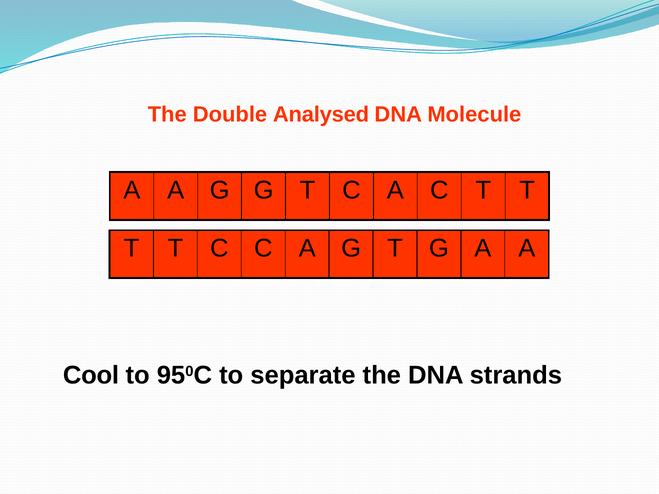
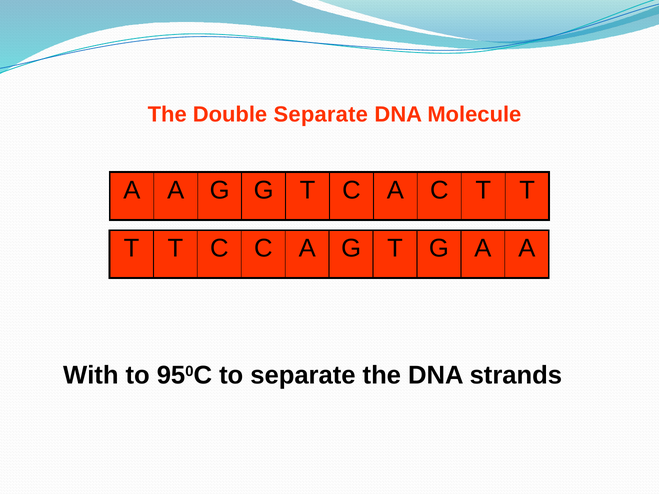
Double Analysed: Analysed -> Separate (321, 115)
Cool: Cool -> With (91, 376)
